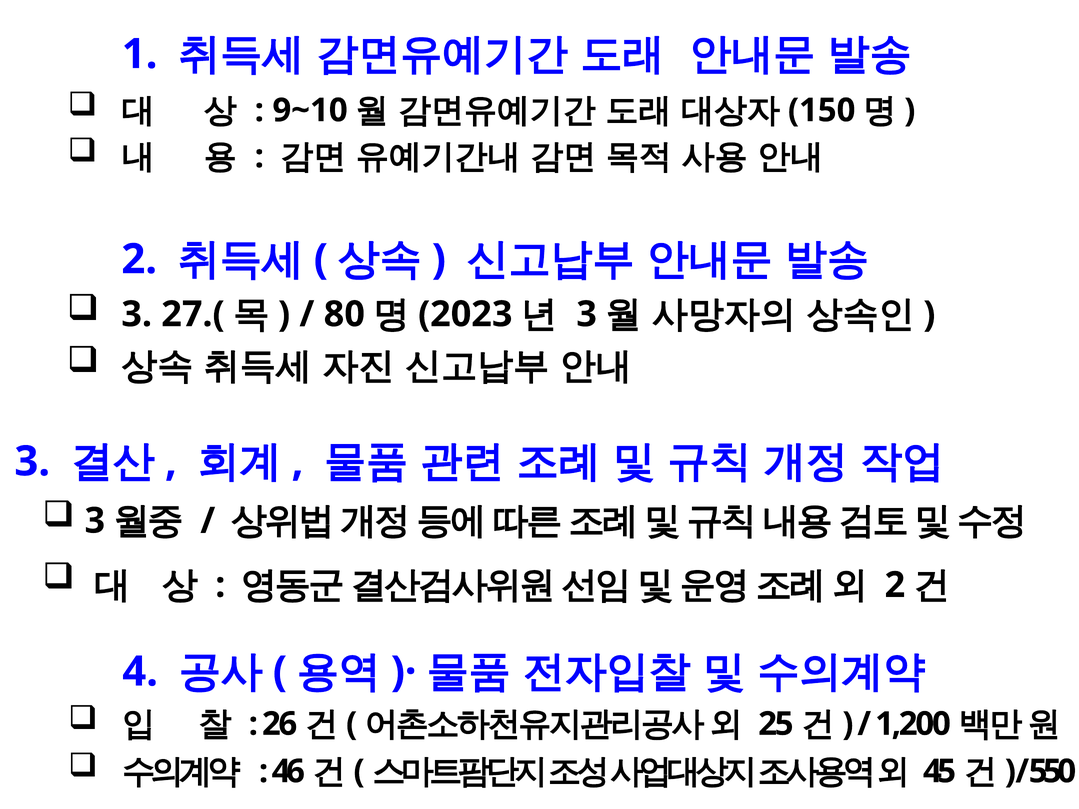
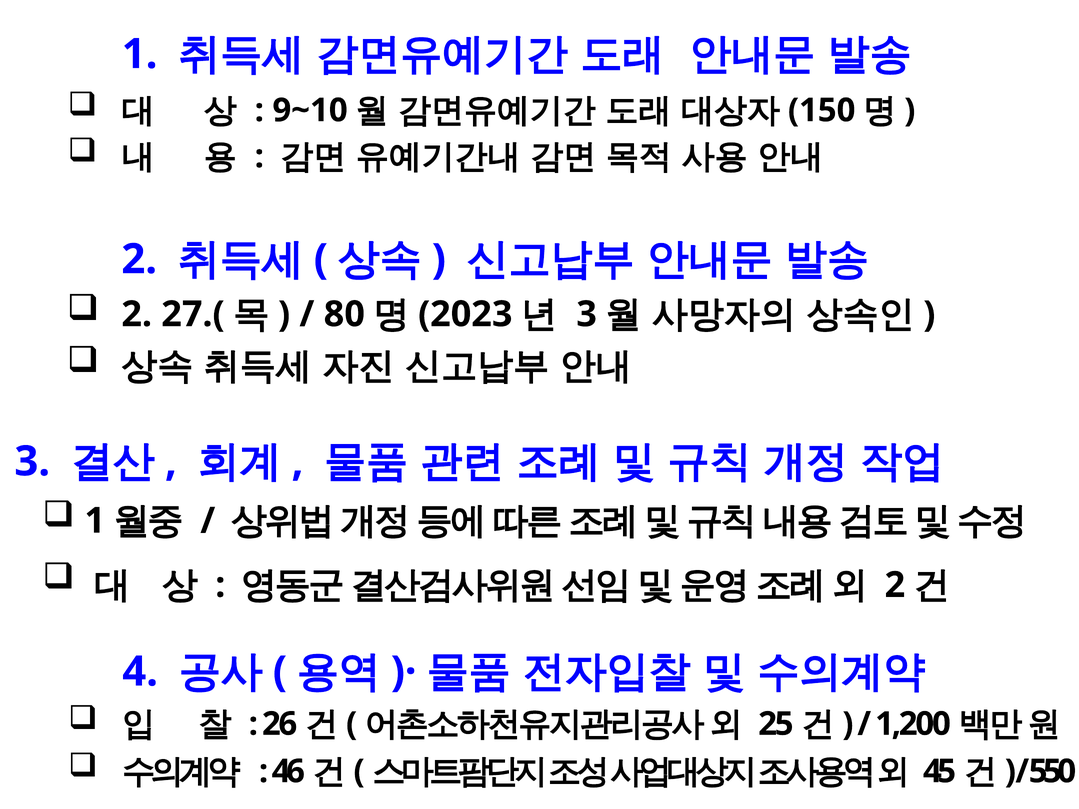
3: 3 -> 2 (137, 314)
3: 3 -> 1 (95, 521)
